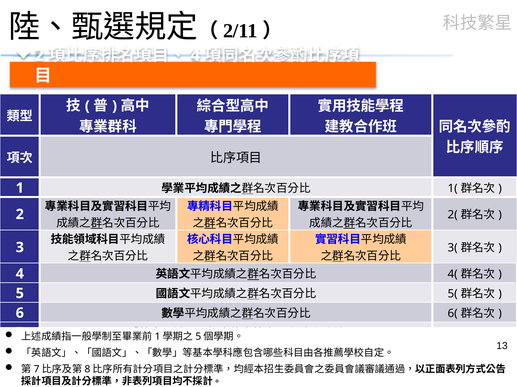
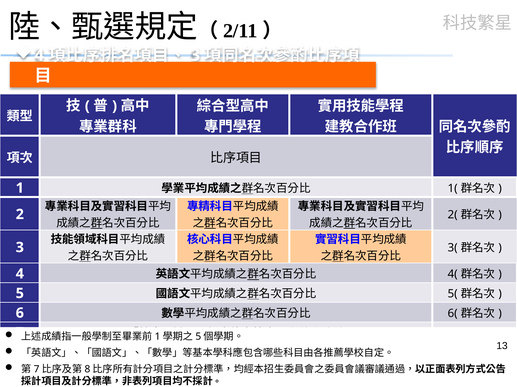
2: 2 -> 4 (39, 55)
4: 4 -> 3 (195, 55)
